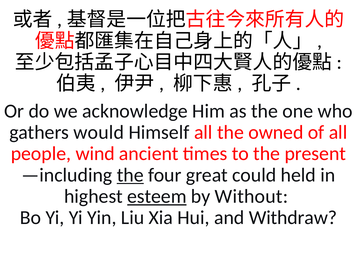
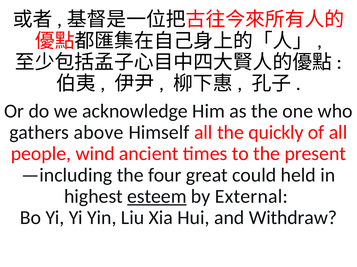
would: would -> above (99, 133)
owned: owned -> quickly (276, 133)
the underline: present -> none (130, 176)
Without: Without -> External (251, 197)
